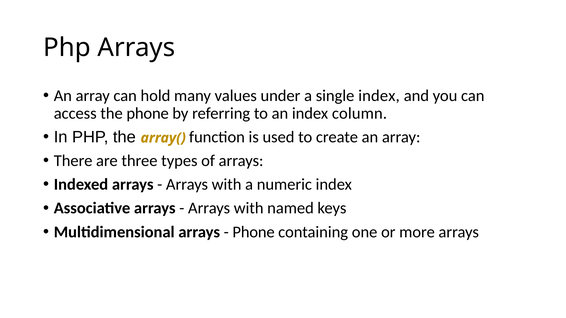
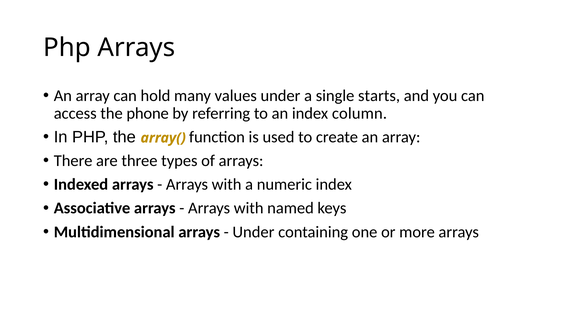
single index: index -> starts (379, 96)
Phone: Phone -> Under (253, 232)
